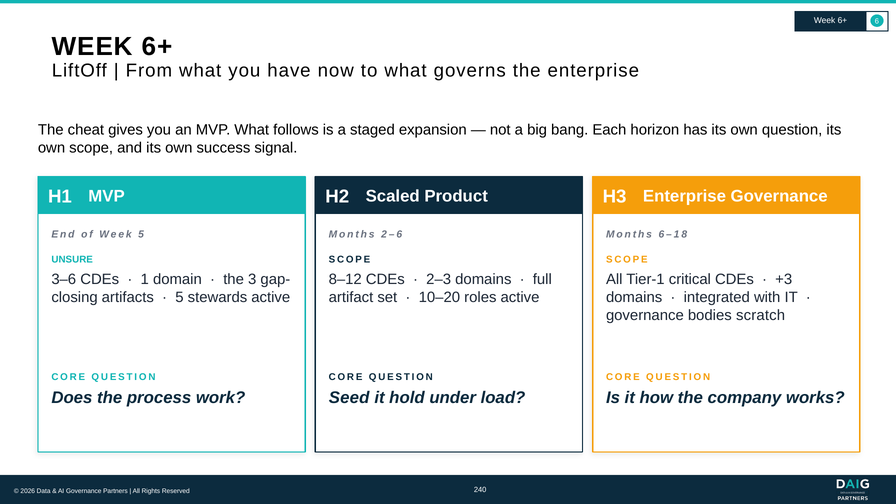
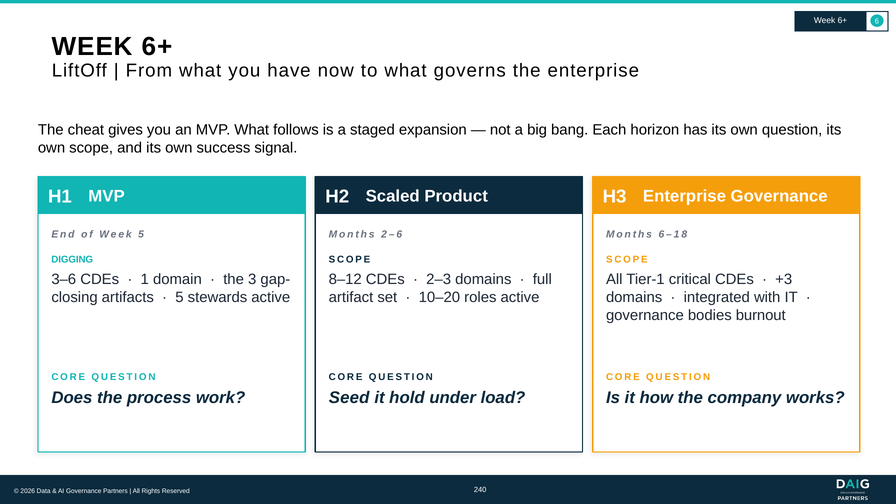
UNSURE: UNSURE -> DIGGING (72, 260)
scratch: scratch -> burnout (761, 315)
